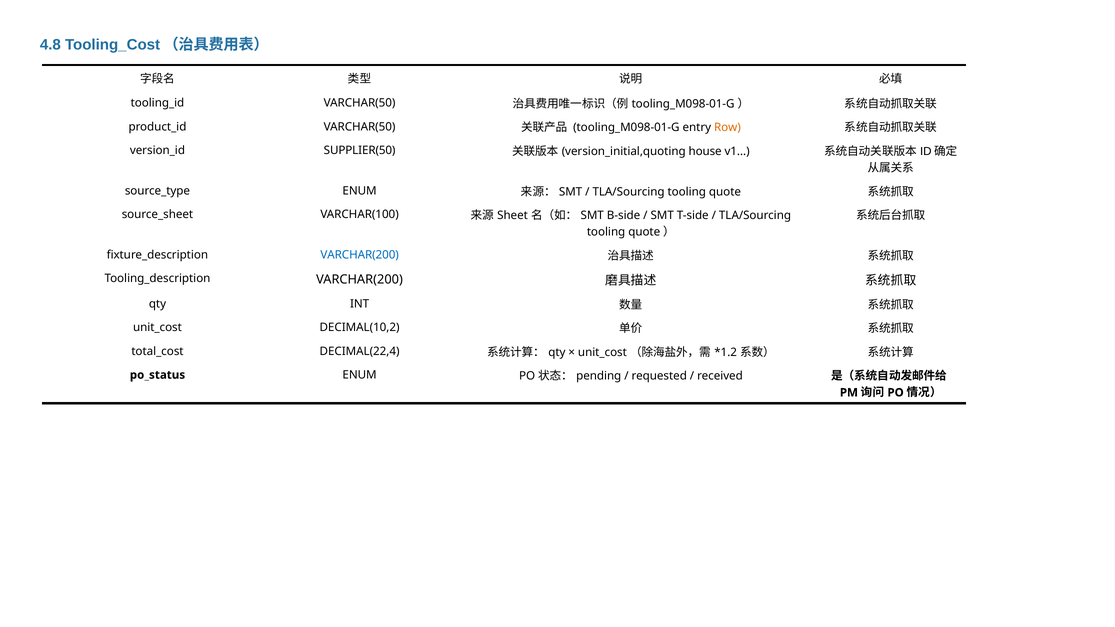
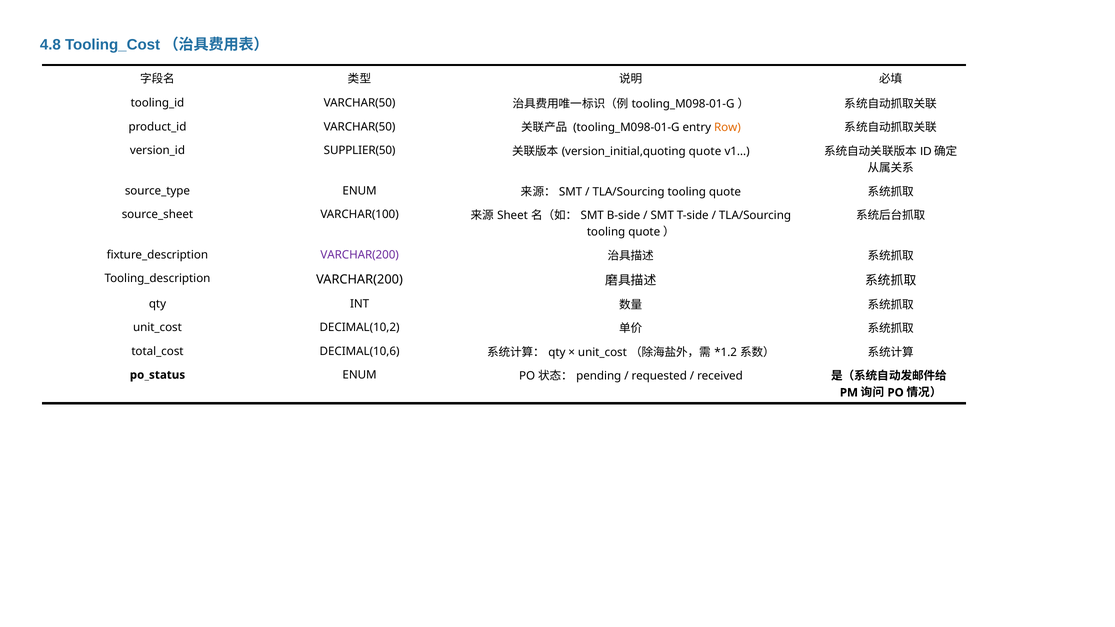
house: house -> quote (705, 151)
VARCHAR(200 colour: blue -> purple (360, 255)
DECIMAL(22,4: DECIMAL(22,4 -> DECIMAL(10,6 (360, 351)
